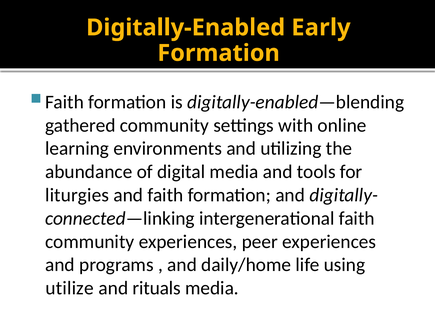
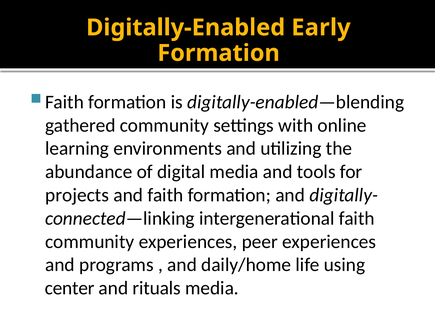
liturgies: liturgies -> projects (77, 195)
utilize: utilize -> center (70, 288)
